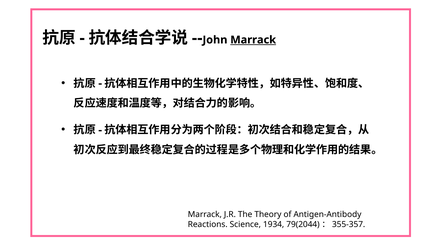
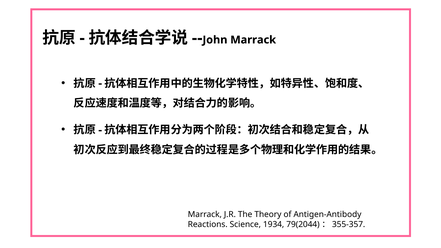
Marrack underline: present -> none (253, 40)
